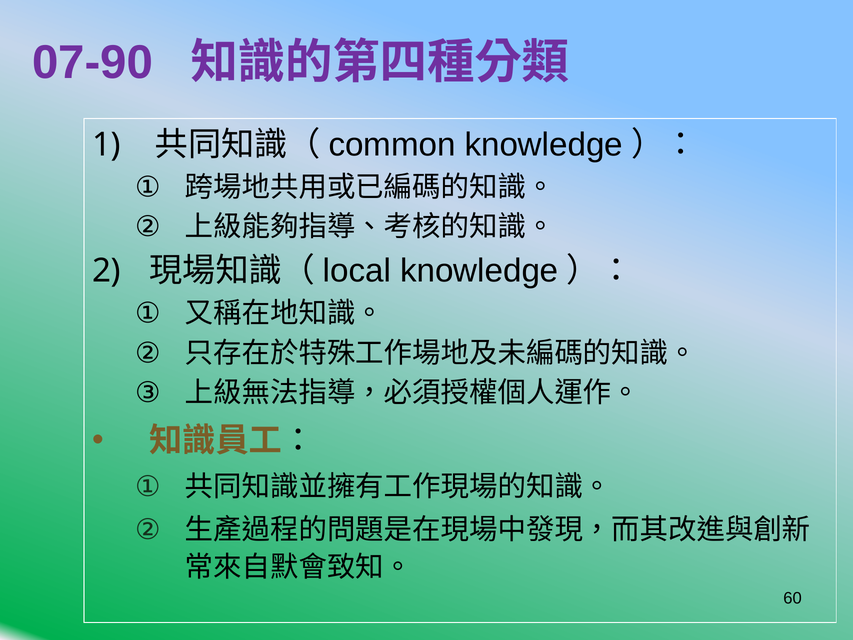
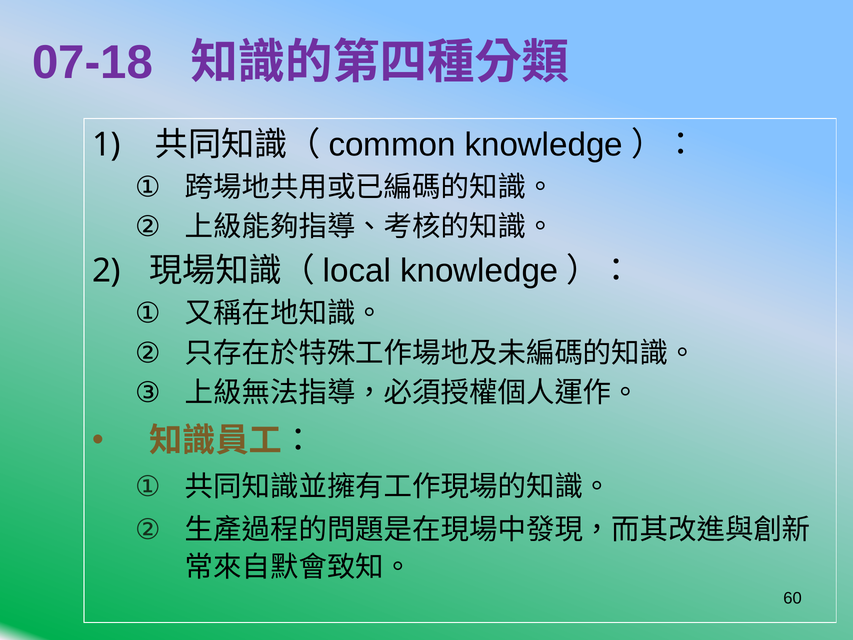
07-90: 07-90 -> 07-18 (93, 62)
